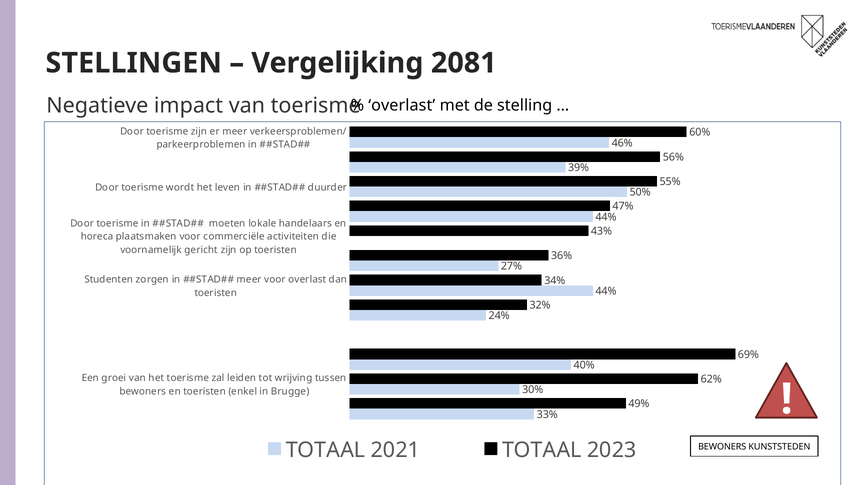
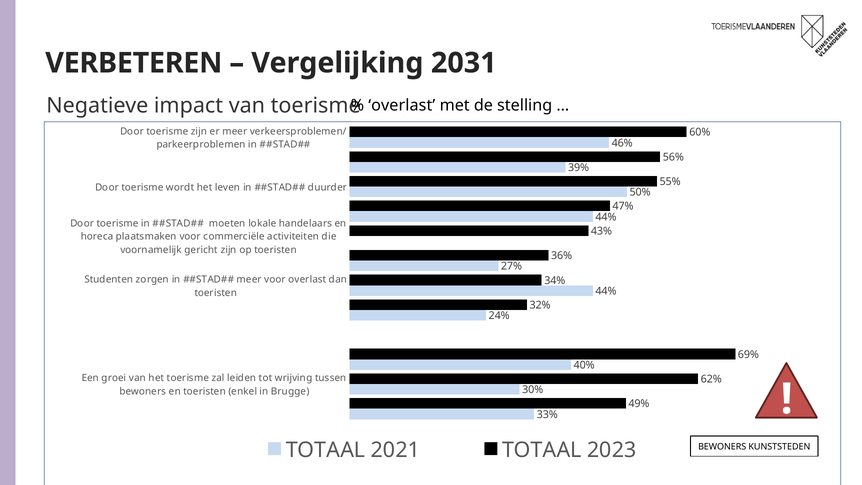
STELLINGEN: STELLINGEN -> VERBETEREN (134, 63)
2081: 2081 -> 2031 (464, 63)
